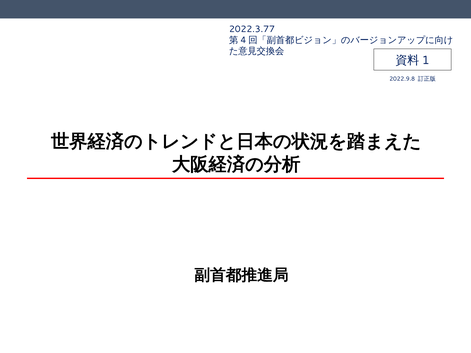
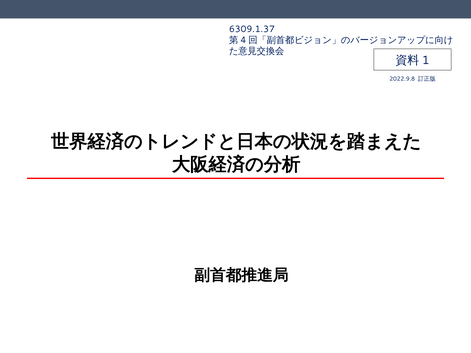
2022.3.77: 2022.3.77 -> 6309.1.37 (252, 29)
